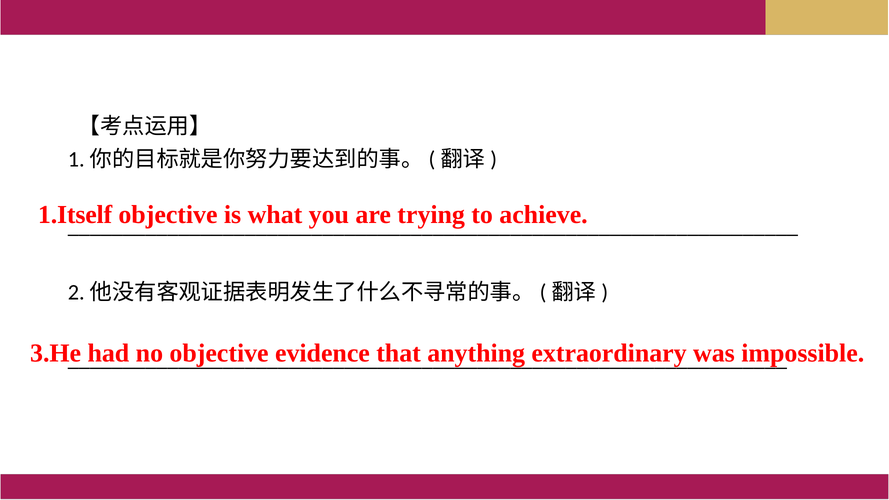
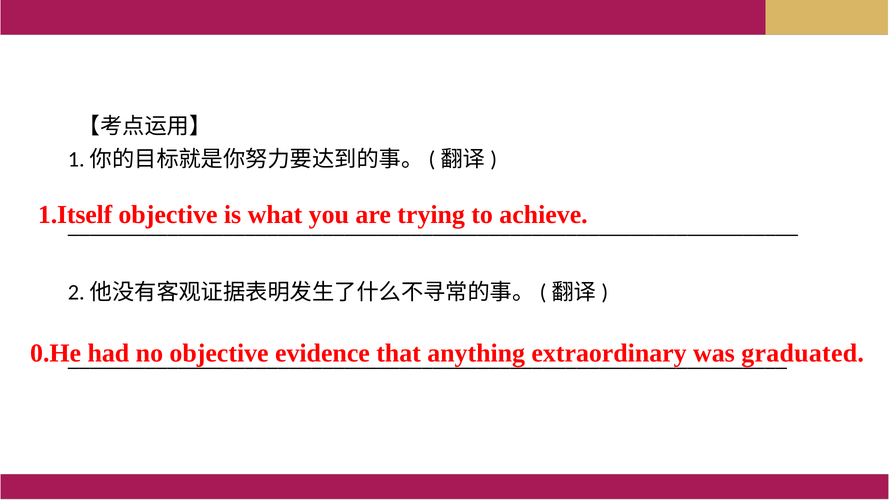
3.He: 3.He -> 0.He (56, 353)
impossible: impossible -> graduated (803, 353)
